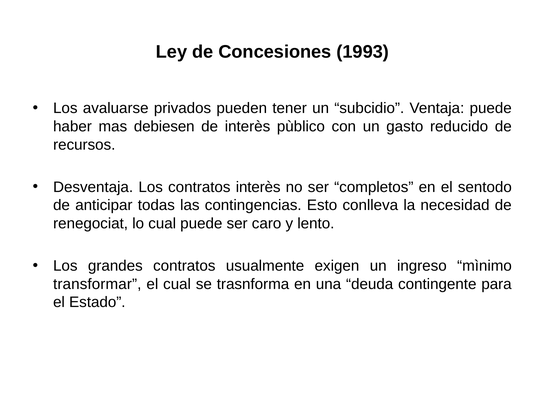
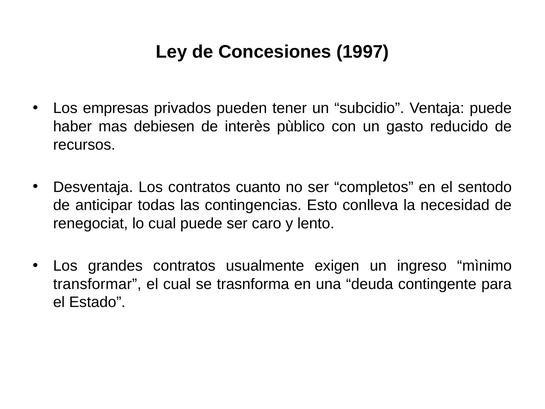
1993: 1993 -> 1997 (363, 52)
avaluarse: avaluarse -> empresas (116, 108)
contratos interès: interès -> cuanto (258, 187)
